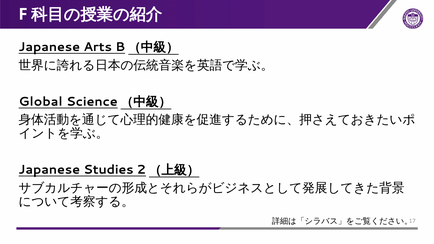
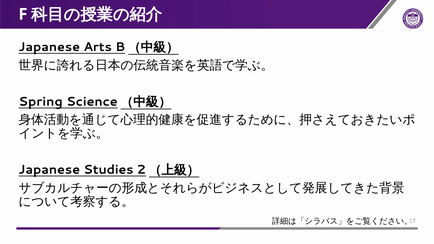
Global: Global -> Spring (41, 102)
